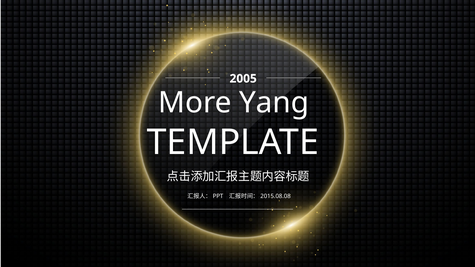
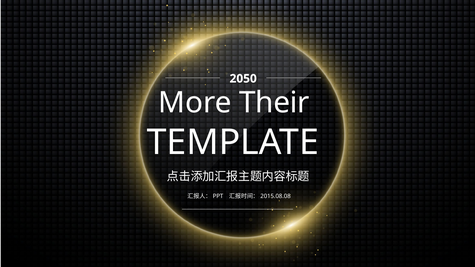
2005: 2005 -> 2050 (243, 79)
Yang: Yang -> Their (274, 103)
